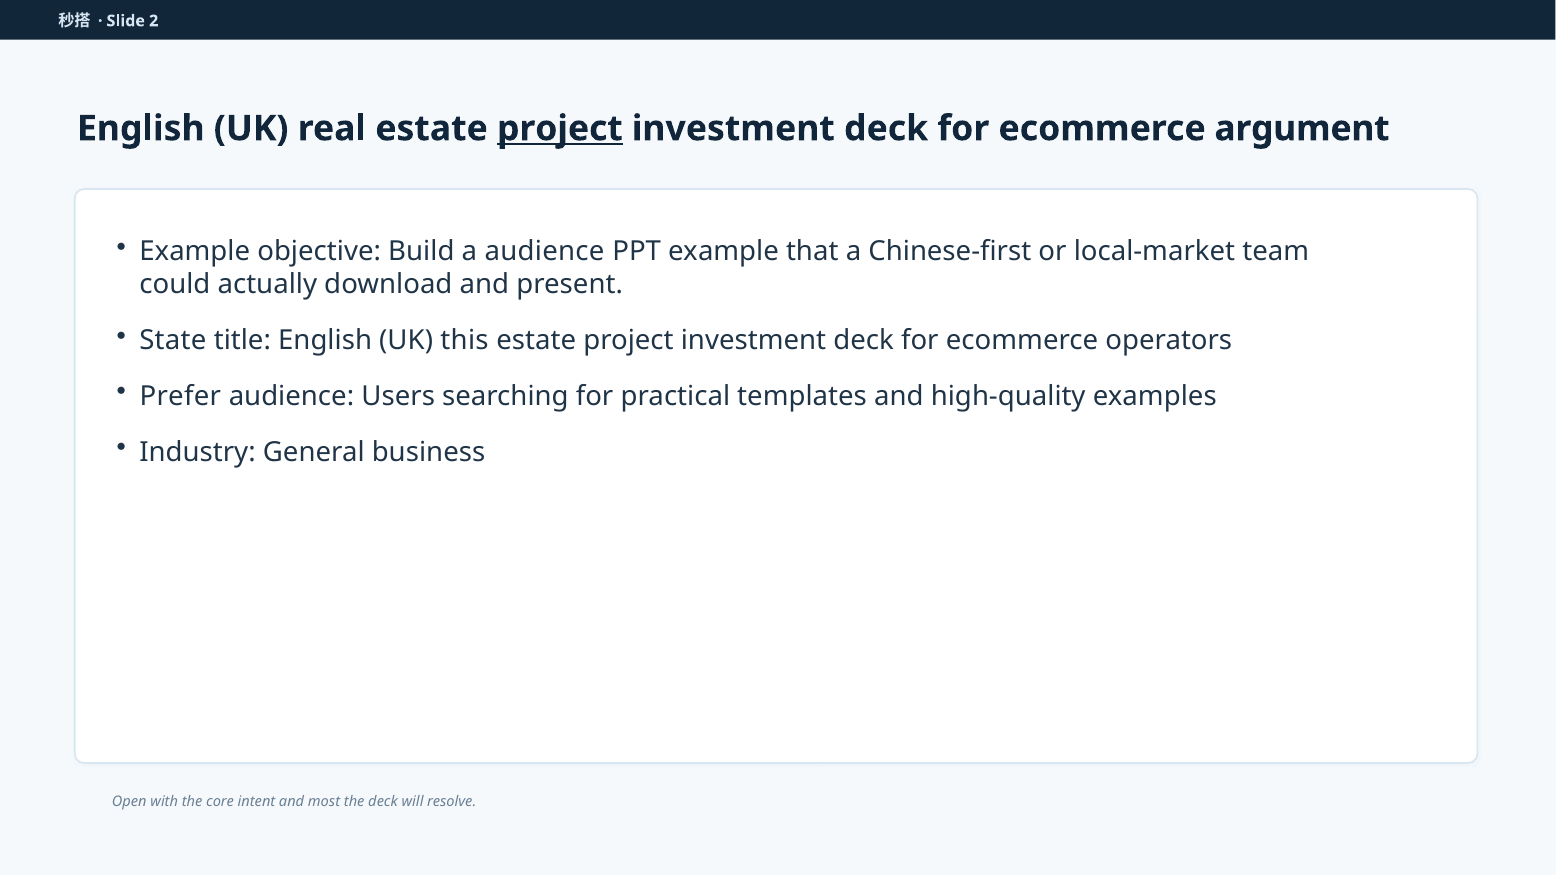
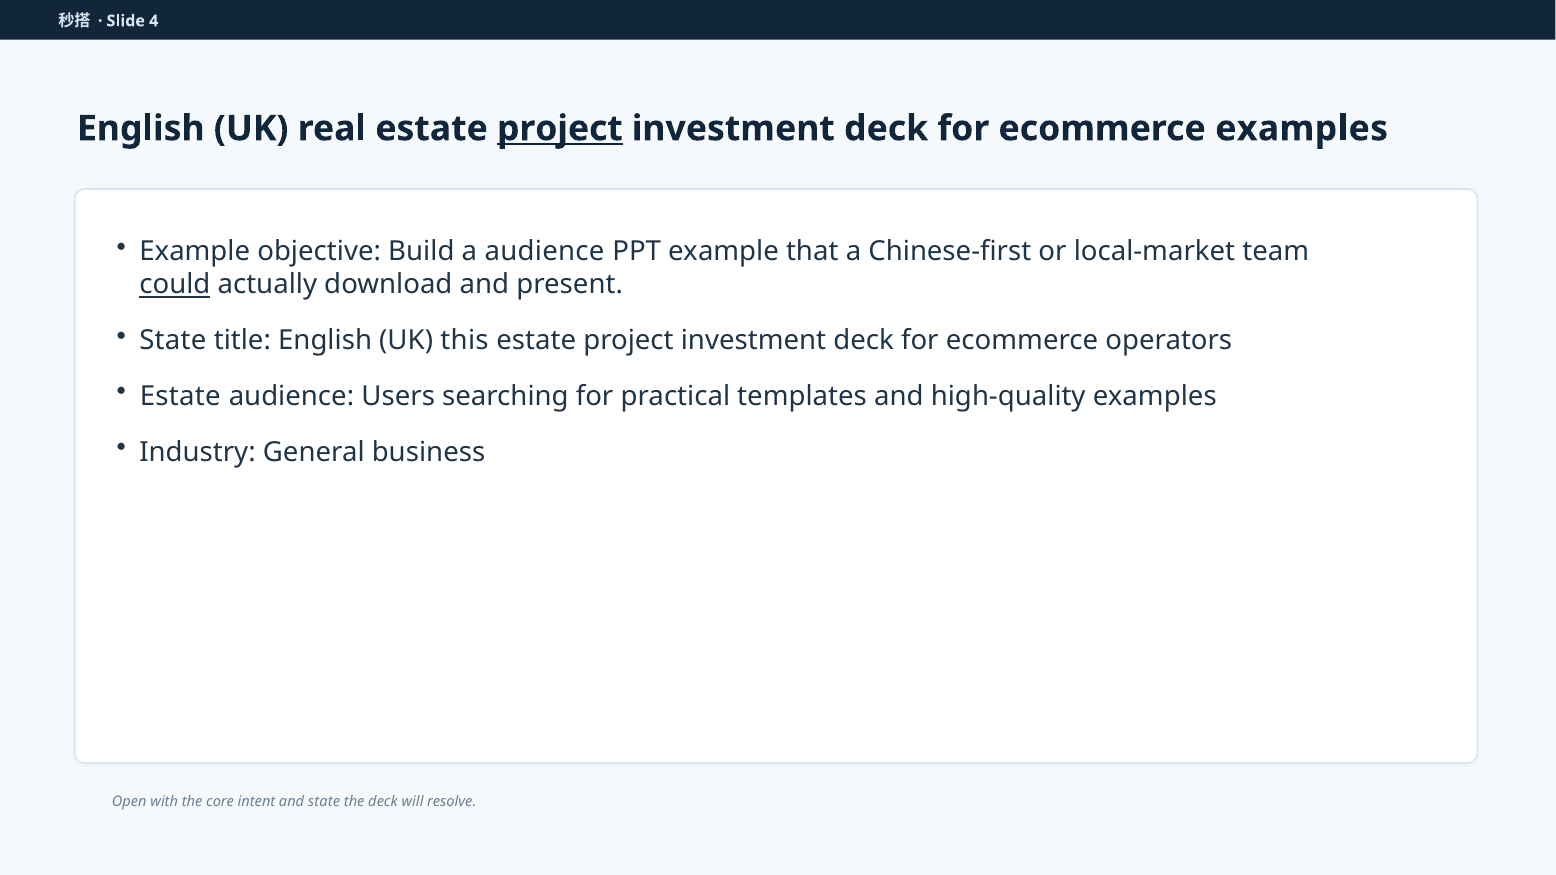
2: 2 -> 4 (154, 21)
ecommerce argument: argument -> examples (1302, 129)
could underline: none -> present (175, 285)
Prefer: Prefer -> Estate (180, 396)
and most: most -> state (324, 802)
